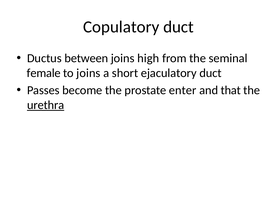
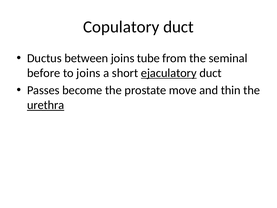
high: high -> tube (148, 58)
female: female -> before (44, 73)
ejaculatory underline: none -> present (169, 73)
enter: enter -> move (183, 90)
that: that -> thin (231, 90)
